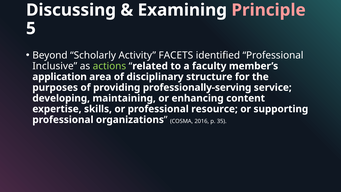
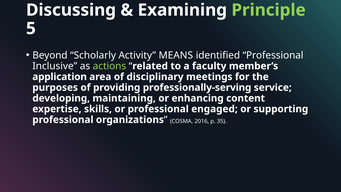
Principle colour: pink -> light green (269, 10)
FACETS: FACETS -> MEANS (176, 55)
structure: structure -> meetings (209, 77)
resource: resource -> engaged (214, 109)
